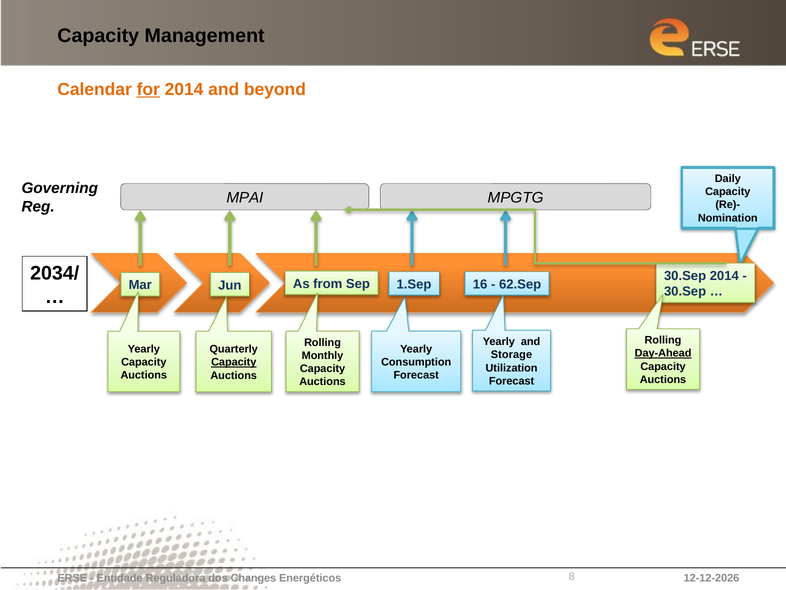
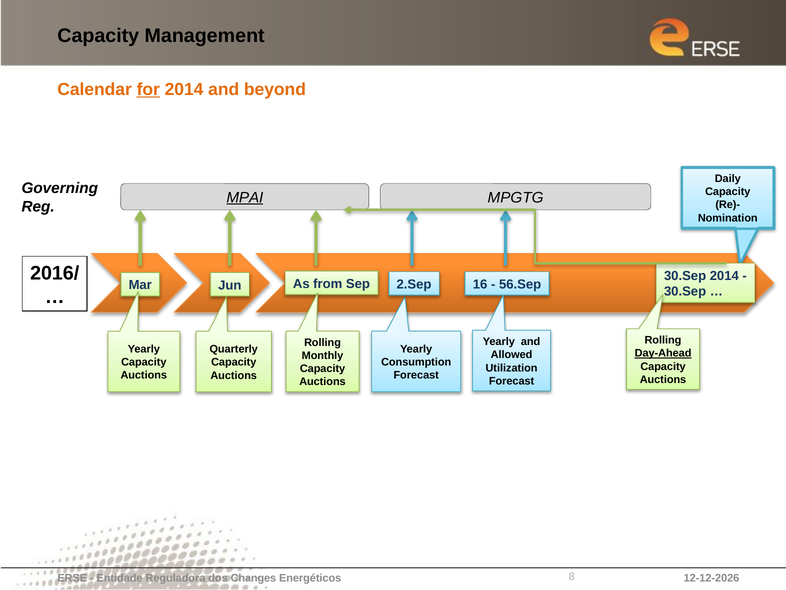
MPAI underline: none -> present (245, 197)
2034/: 2034/ -> 2016/ (55, 273)
1.Sep: 1.Sep -> 2.Sep (414, 284)
62.Sep: 62.Sep -> 56.Sep (520, 284)
Storage: Storage -> Allowed (512, 354)
Capacity underline: present -> none (234, 362)
